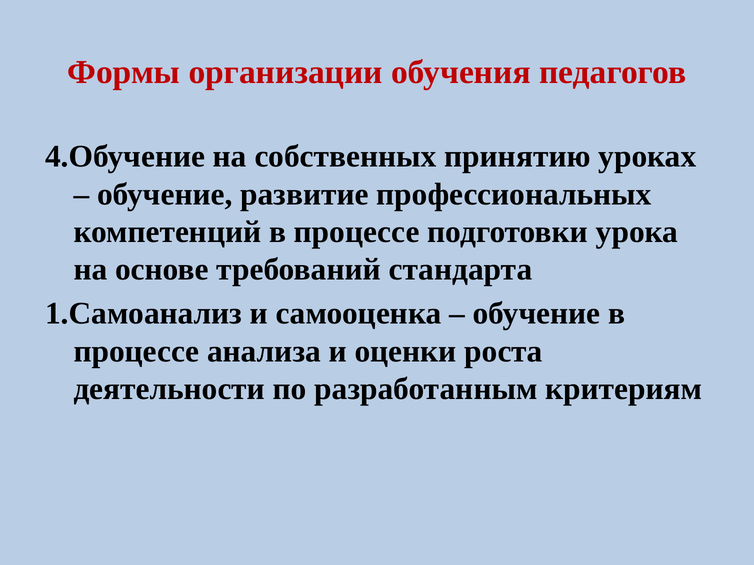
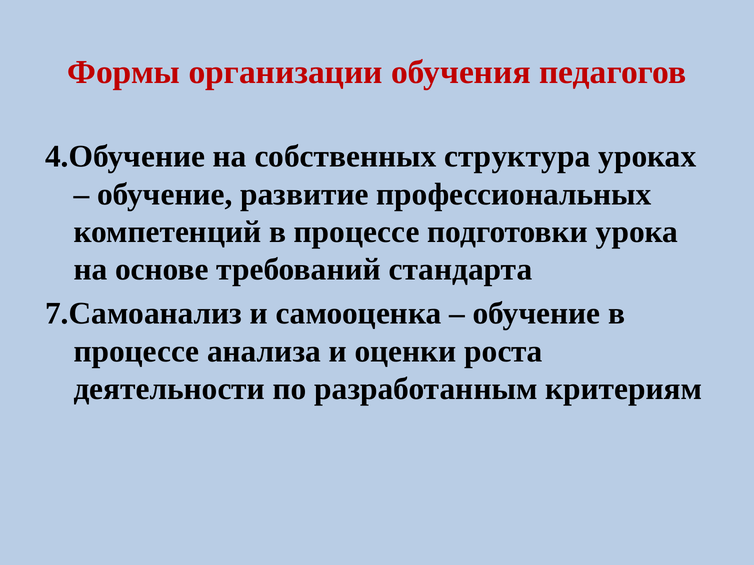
принятию: принятию -> структура (517, 157)
1.Самоанализ: 1.Самоанализ -> 7.Самоанализ (144, 314)
